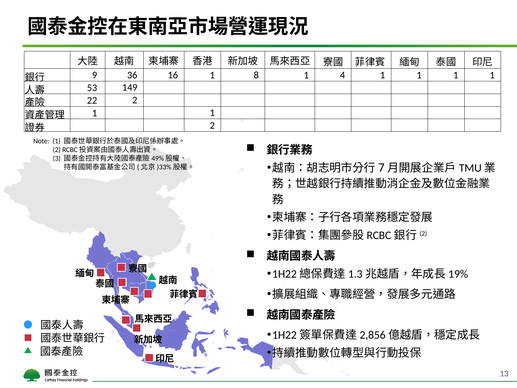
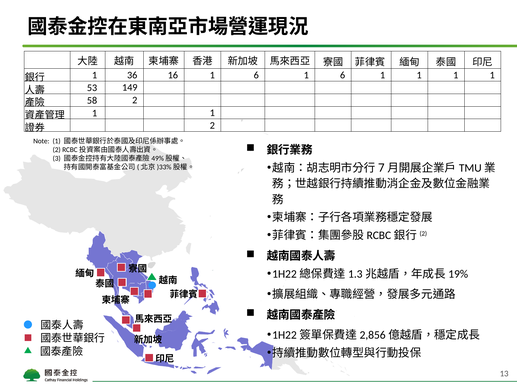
9: 9 -> 1 (95, 75)
16 1 8: 8 -> 6 (256, 75)
4: 4 -> 6 (343, 75)
22: 22 -> 58 (92, 100)
